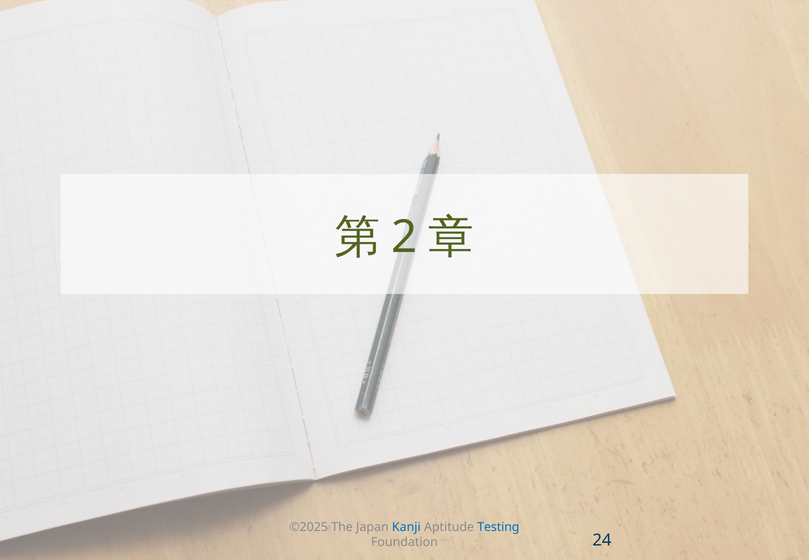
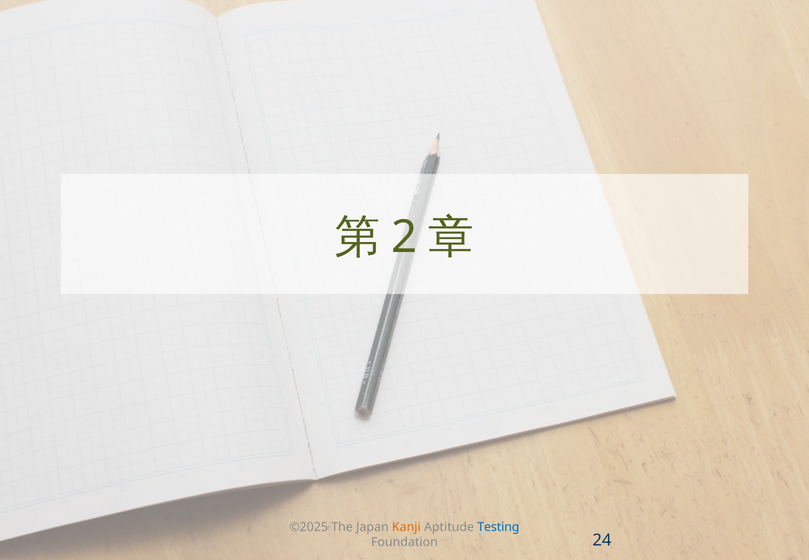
Kanji colour: blue -> orange (406, 527)
